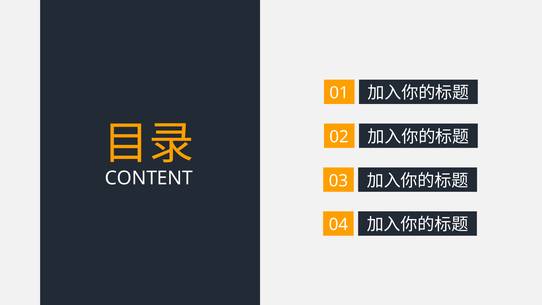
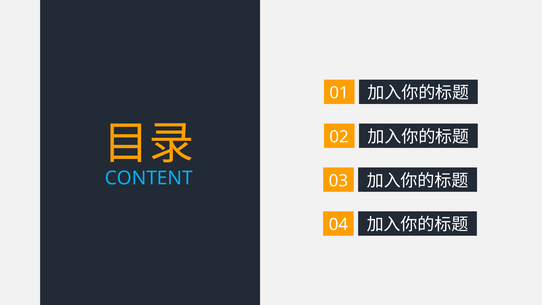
CONTENT colour: white -> light blue (149, 178)
